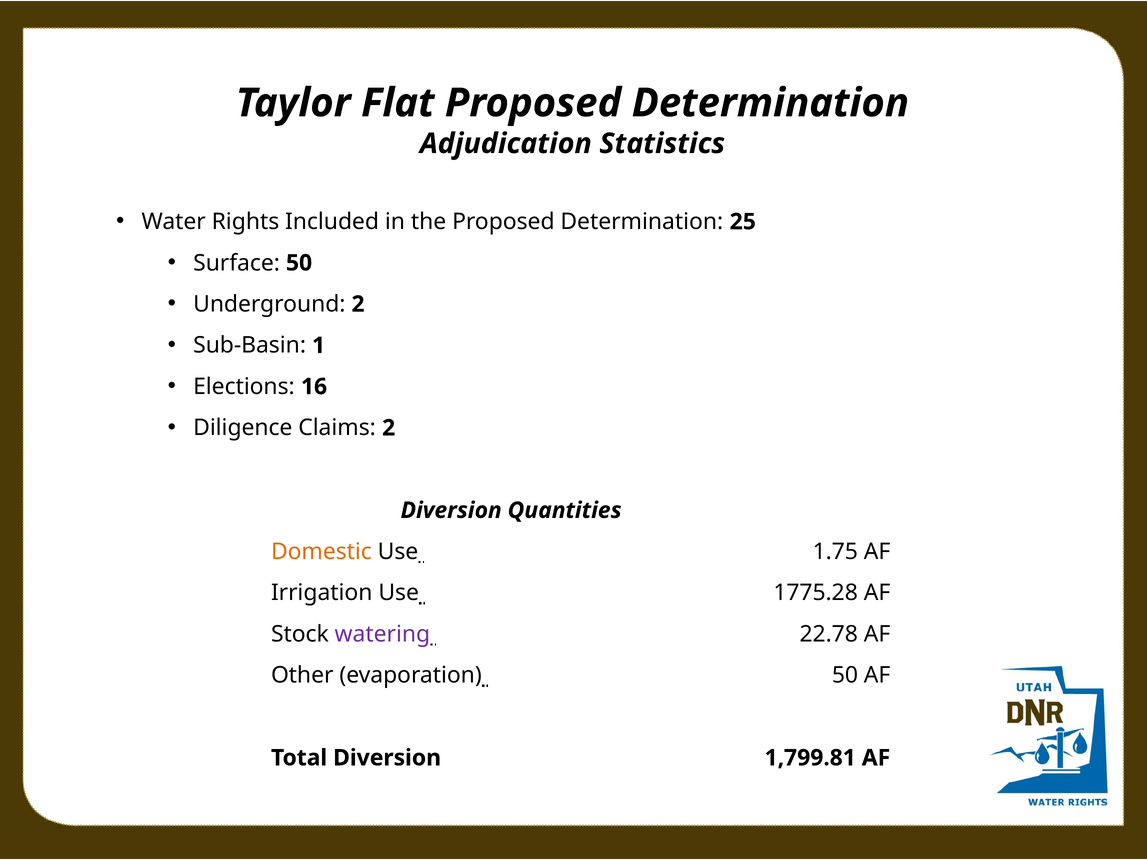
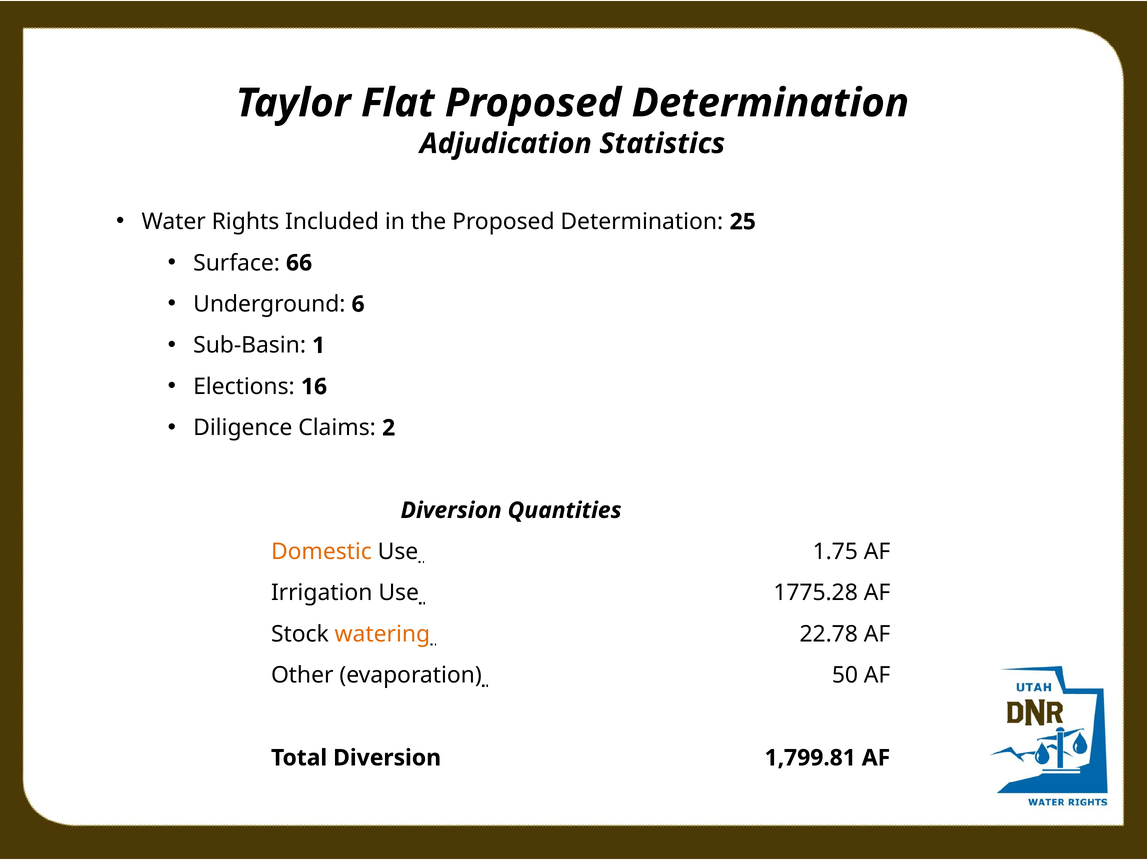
Surface 50: 50 -> 66 (299, 263)
Underground 2: 2 -> 6 (358, 304)
watering colour: purple -> orange (382, 634)
